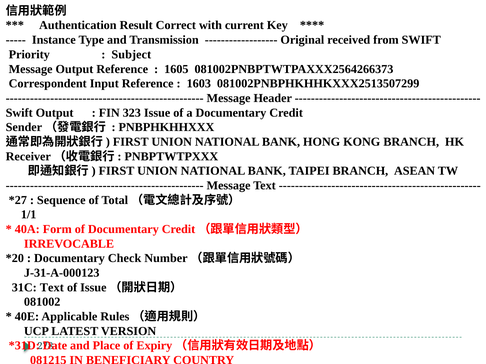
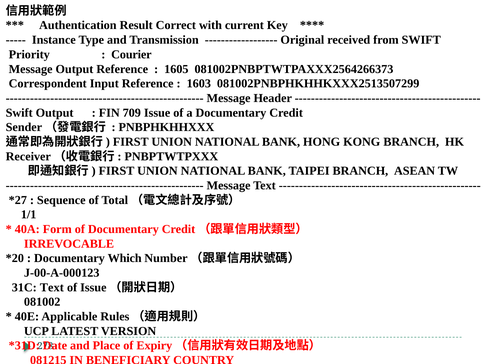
Subject: Subject -> Courier (131, 55)
323: 323 -> 709 (132, 113)
Check: Check -> Which (125, 259)
J-31-A-000123: J-31-A-000123 -> J-00-A-000123 (62, 273)
